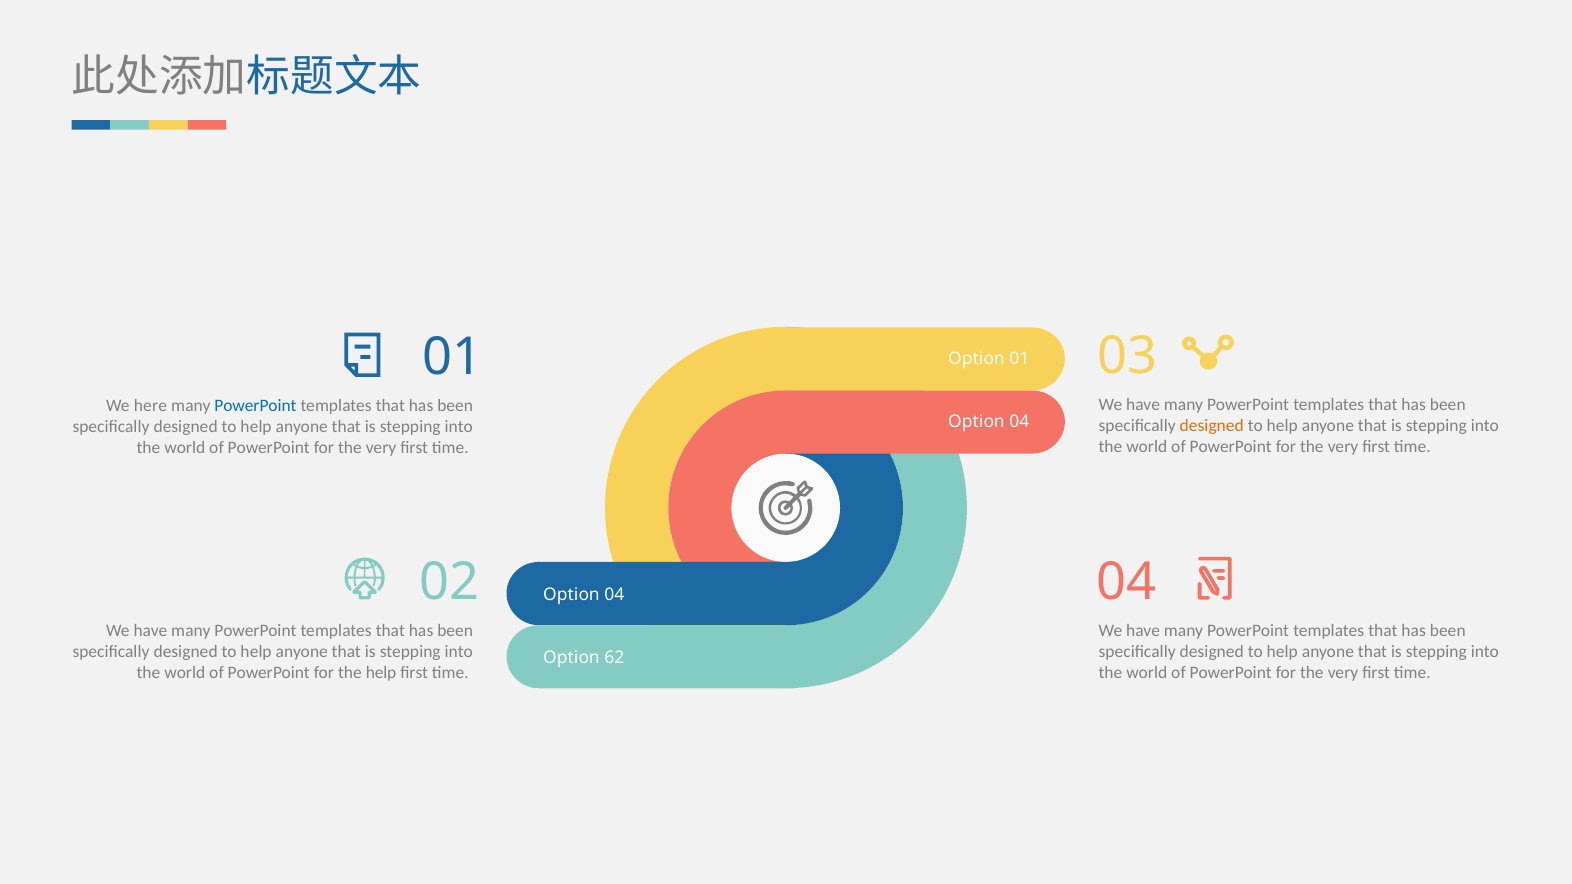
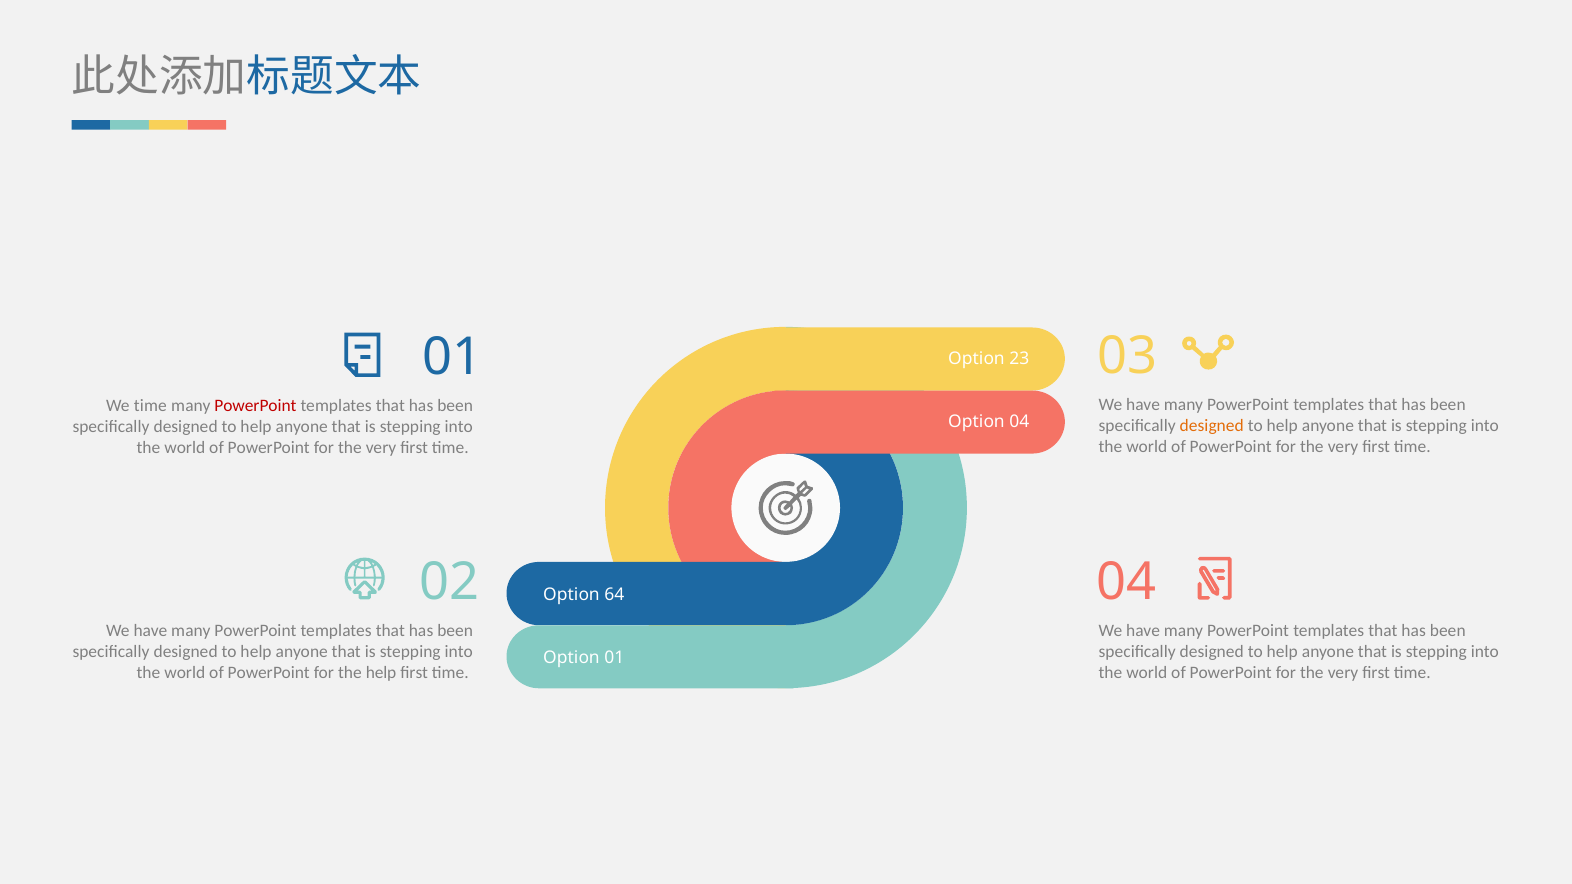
Option 01: 01 -> 23 (1019, 359)
We here: here -> time (150, 406)
PowerPoint colour: blue -> red (255, 406)
04: 04 -> 64 (614, 595)
Option 62: 62 -> 01 (614, 658)
